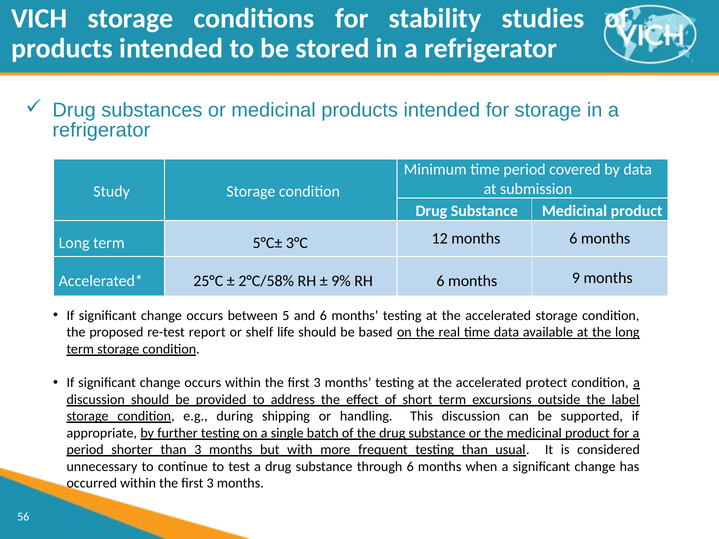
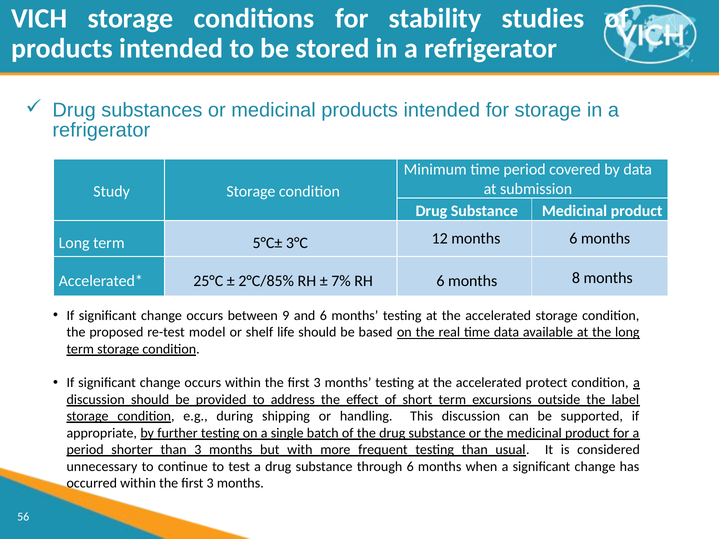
2°C/58%: 2°C/58% -> 2°C/85% (266, 281)
9%: 9% -> 7% (341, 281)
9: 9 -> 8 (576, 278)
5: 5 -> 9 (286, 316)
report: report -> model (207, 333)
